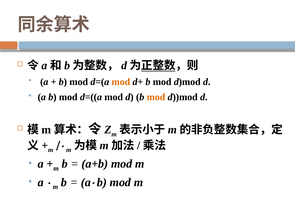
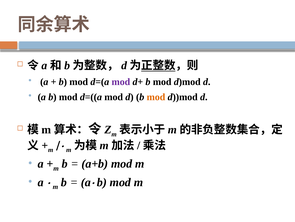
mod colour: orange -> purple (121, 81)
